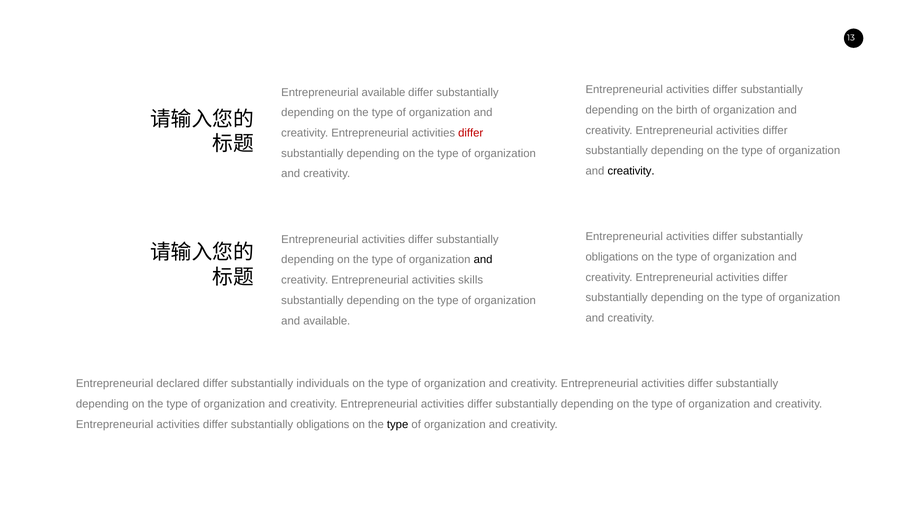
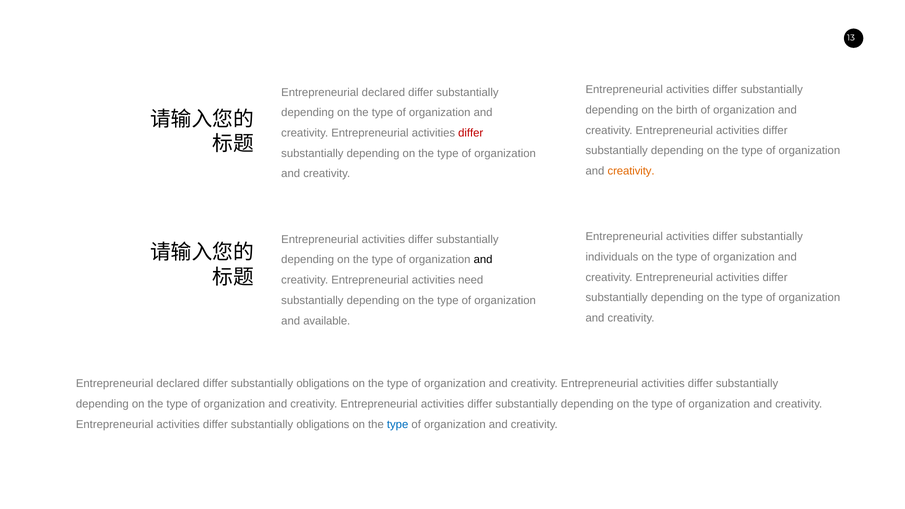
available: available -> declared (383, 92)
creativity colour: black -> orange (631, 171)
obligations: obligations -> individuals (612, 257)
skills: skills -> need (471, 280)
individuals: individuals -> obligations (323, 384)
type colour: black -> blue (398, 425)
